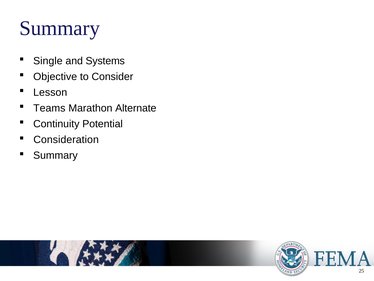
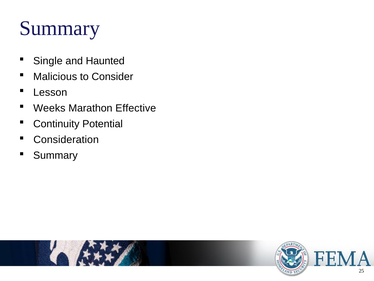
Systems: Systems -> Haunted (105, 61)
Objective: Objective -> Malicious (55, 76)
Teams: Teams -> Weeks (49, 108)
Alternate: Alternate -> Effective (136, 108)
